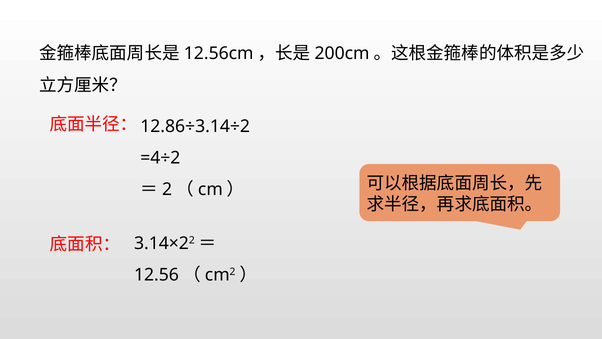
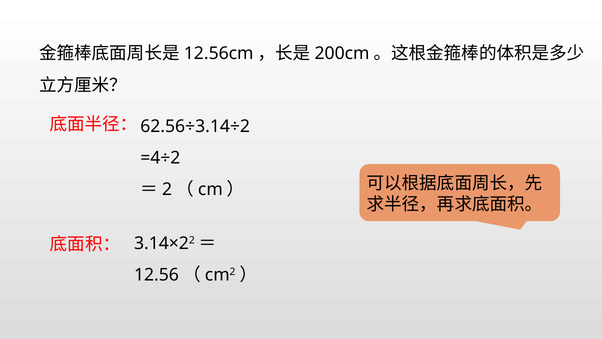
12.86÷3.14÷2: 12.86÷3.14÷2 -> 62.56÷3.14÷2 (195, 126)
